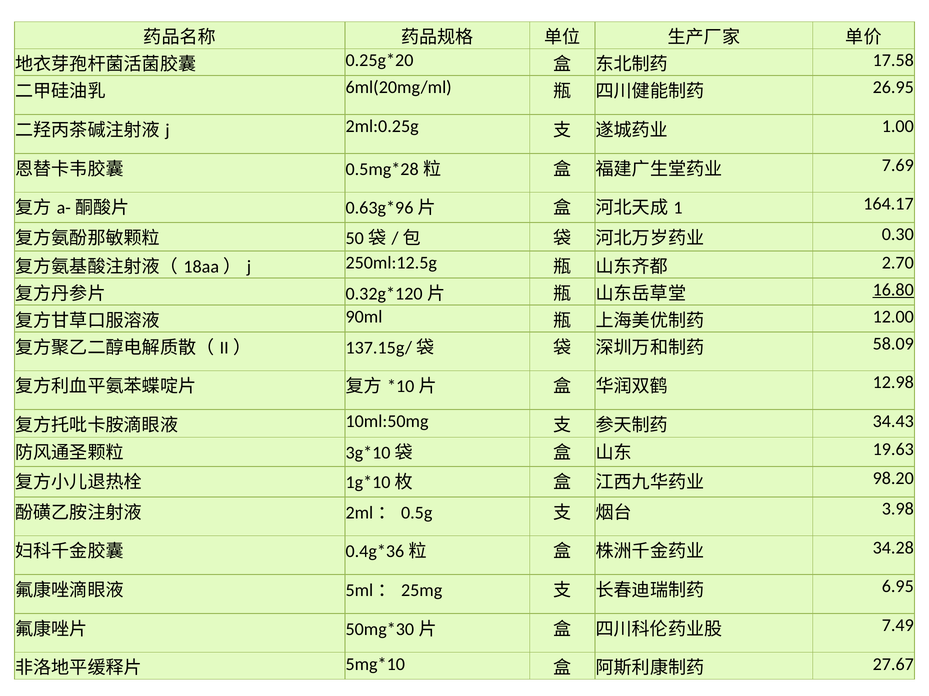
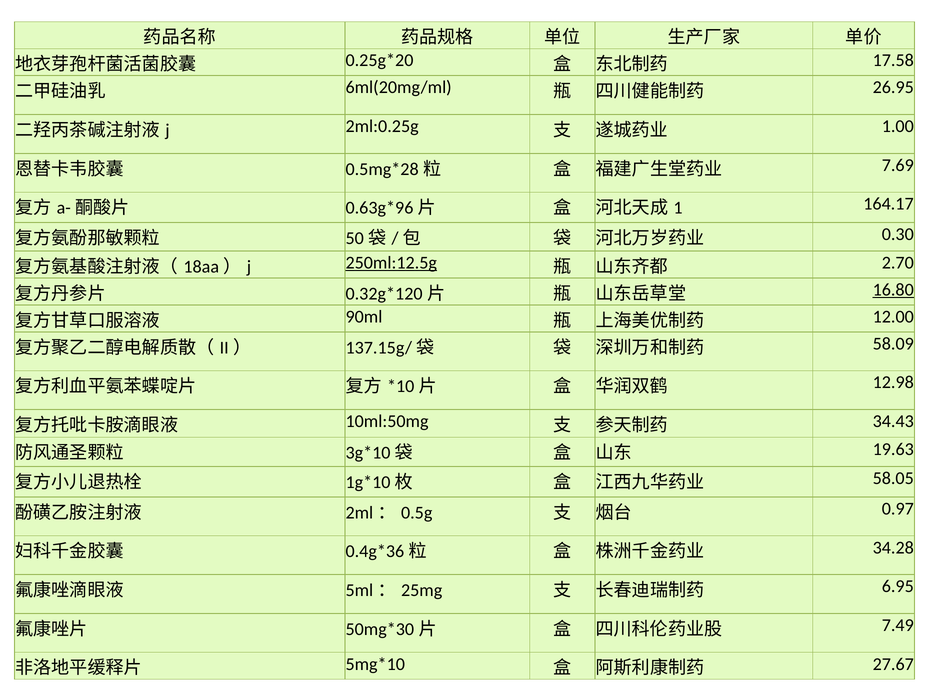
250ml:12.5g underline: none -> present (391, 263)
98.20: 98.20 -> 58.05 (893, 479)
3.98: 3.98 -> 0.97 (898, 509)
